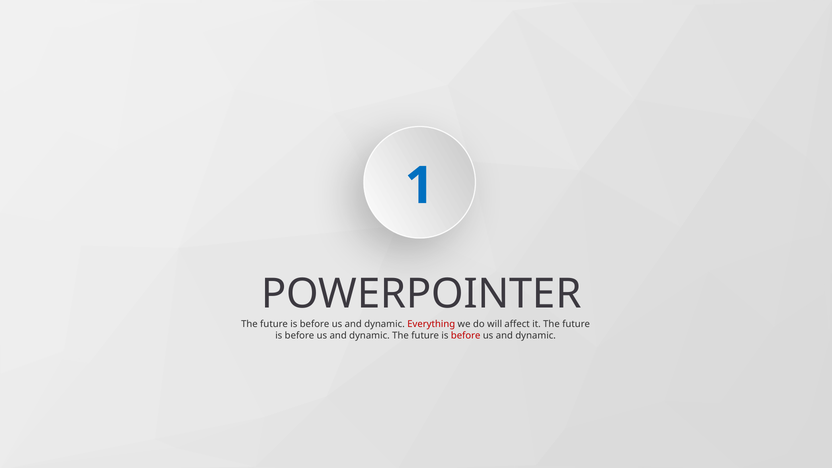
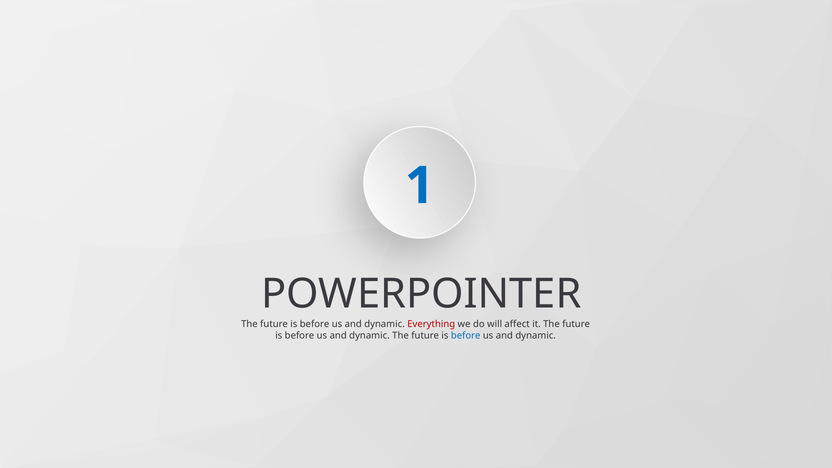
before colour: red -> blue (466, 336)
